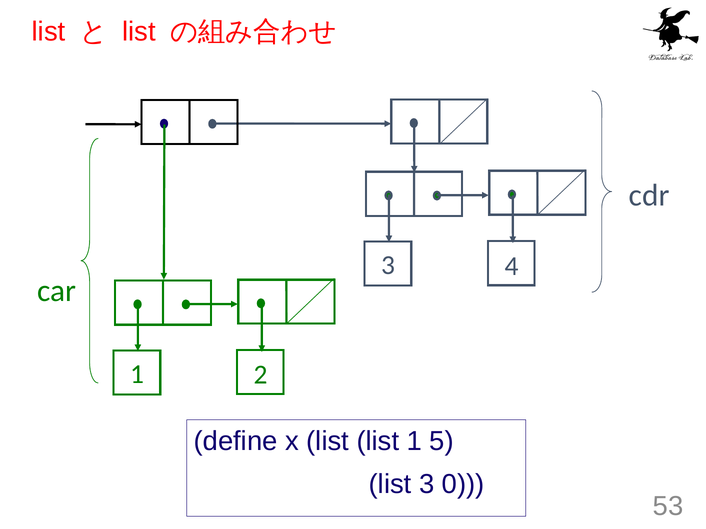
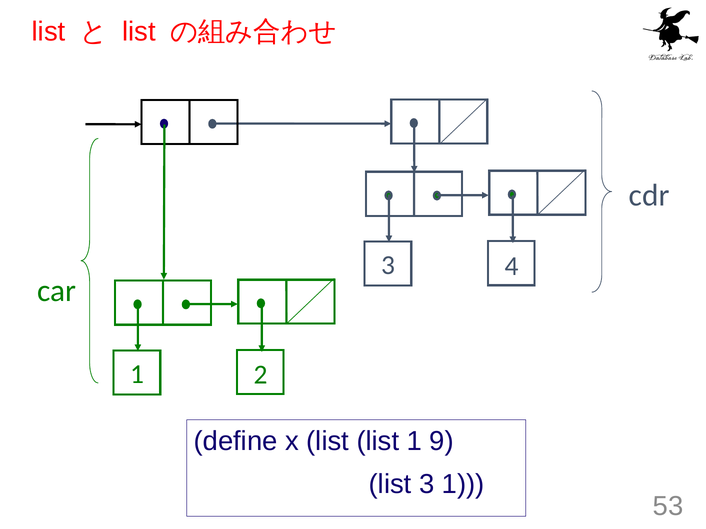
5: 5 -> 9 (442, 442)
3 0: 0 -> 1 (463, 485)
